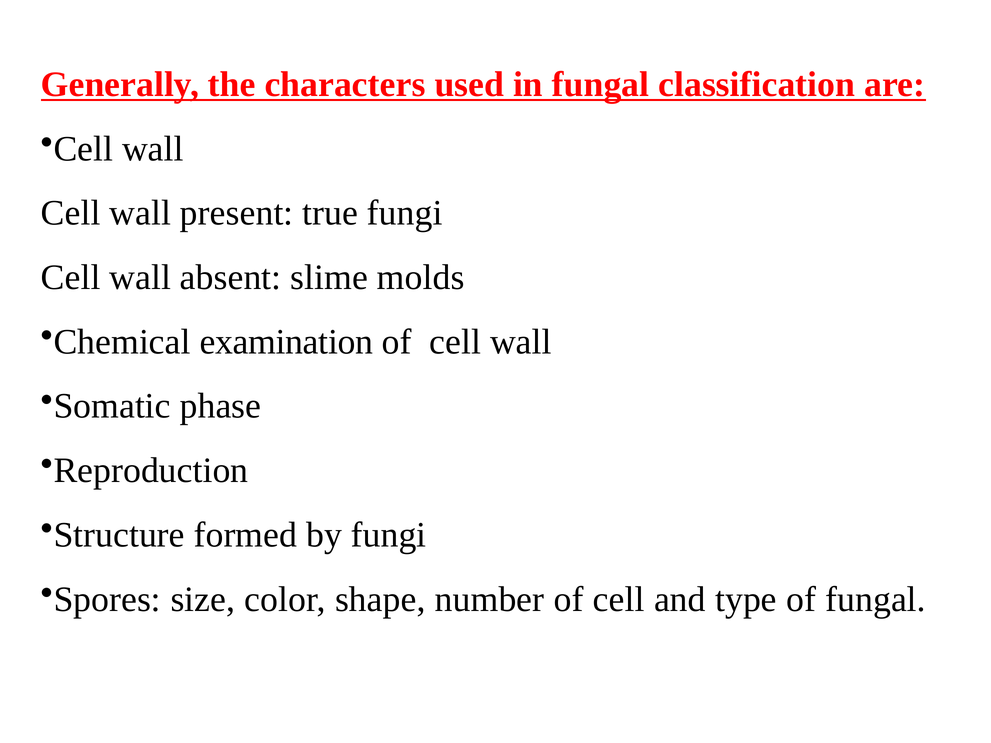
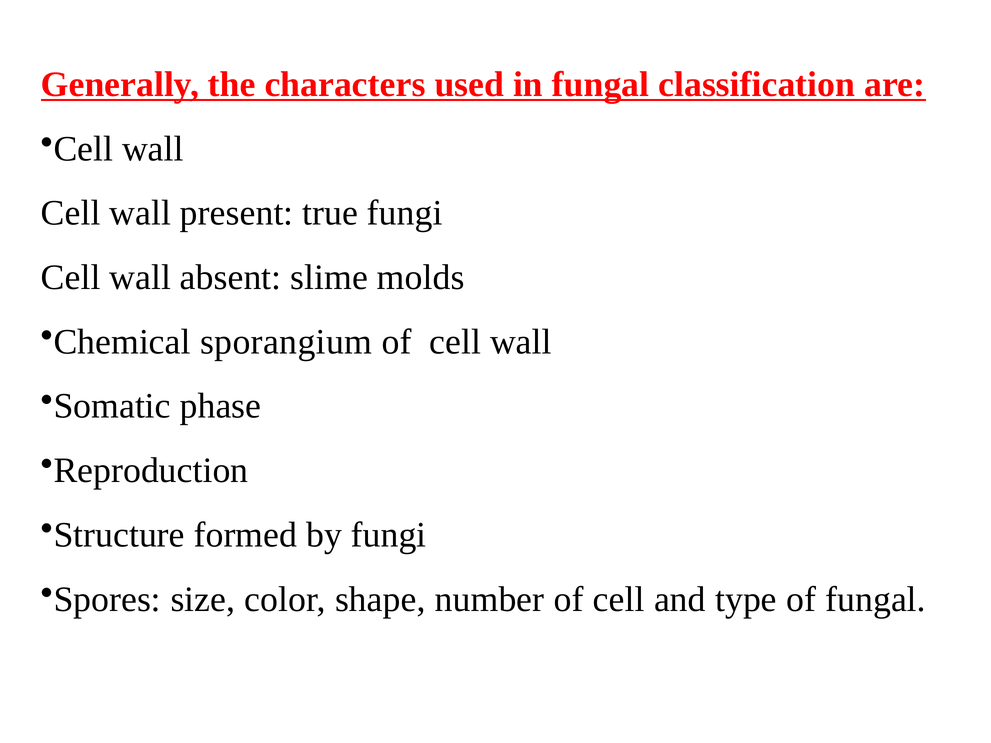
examination: examination -> sporangium (286, 342)
